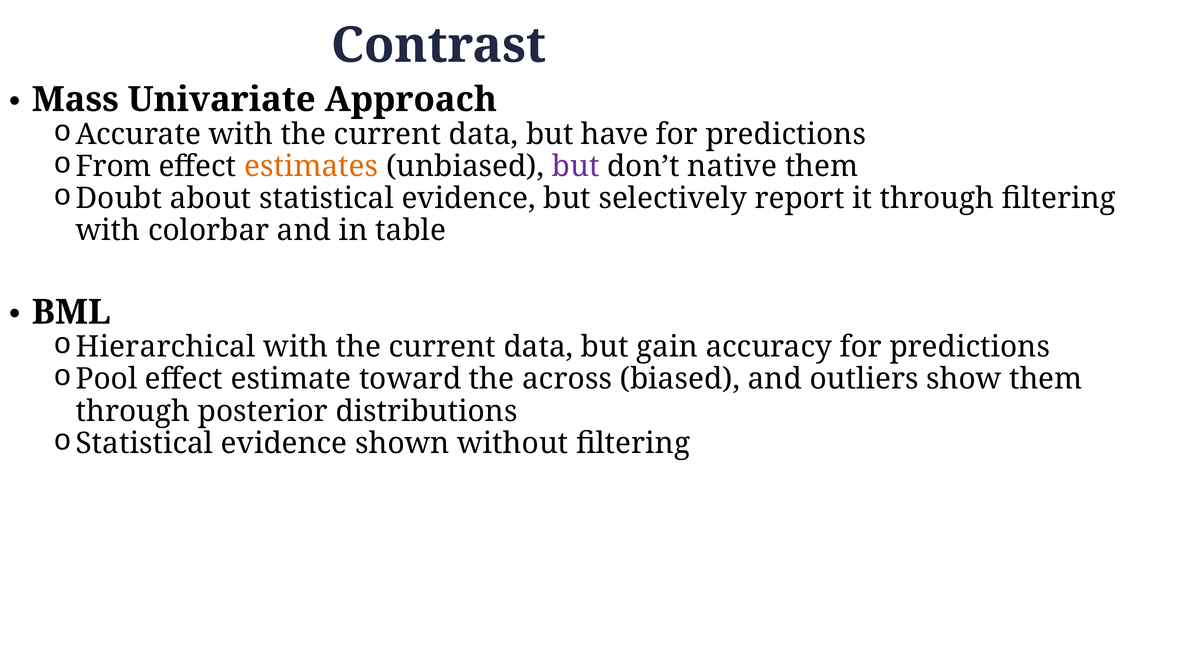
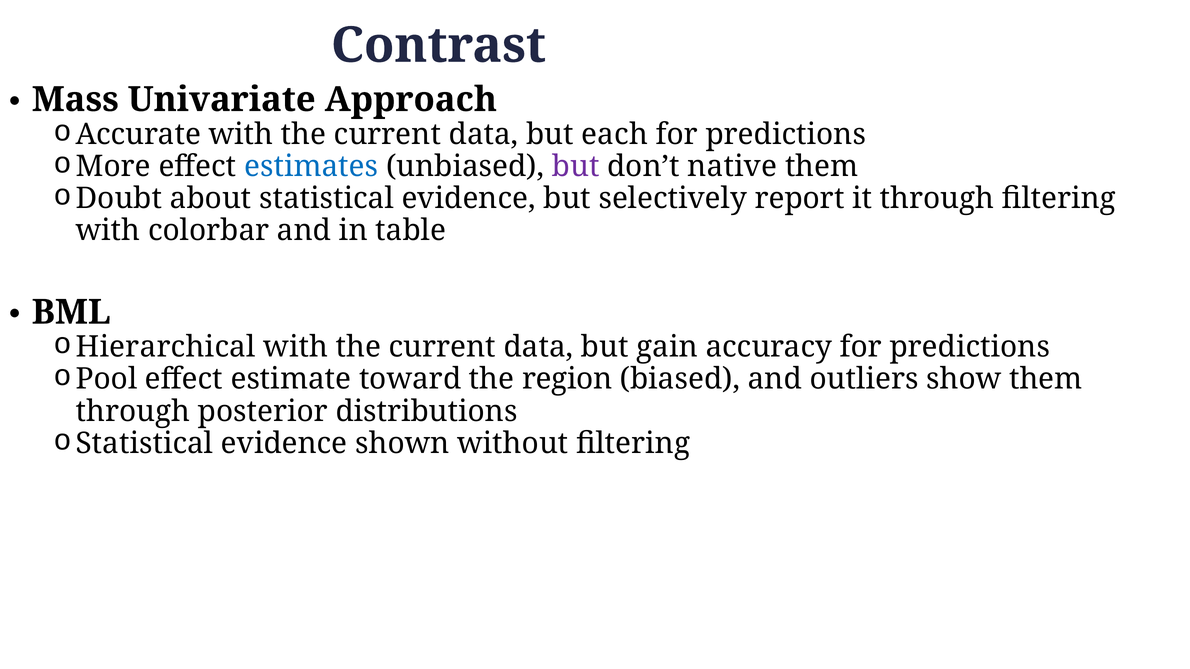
have: have -> each (615, 134)
From: From -> More (113, 167)
estimates colour: orange -> blue (311, 167)
across: across -> region (567, 379)
